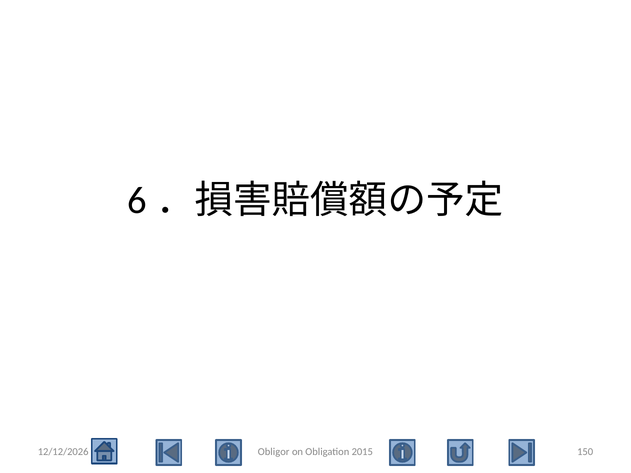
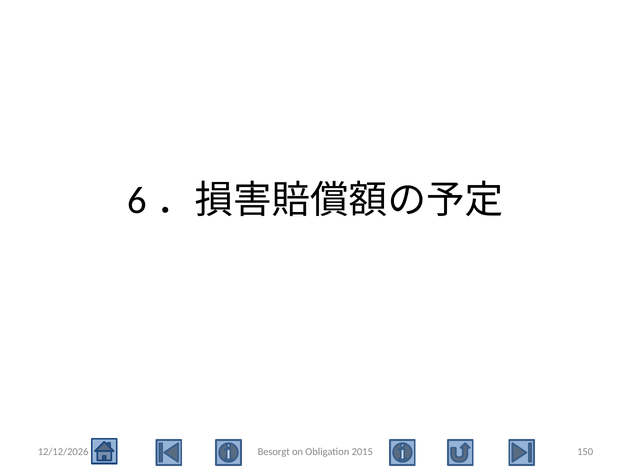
Obligor: Obligor -> Besorgt (274, 452)
